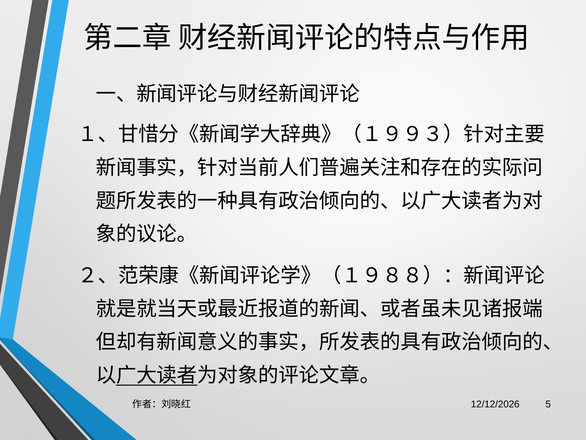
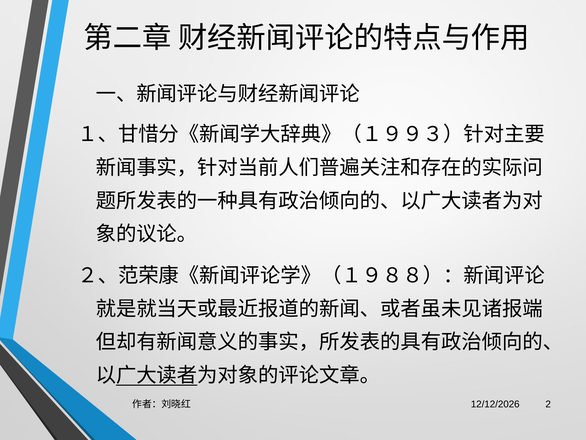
5: 5 -> 2 (548, 404)
